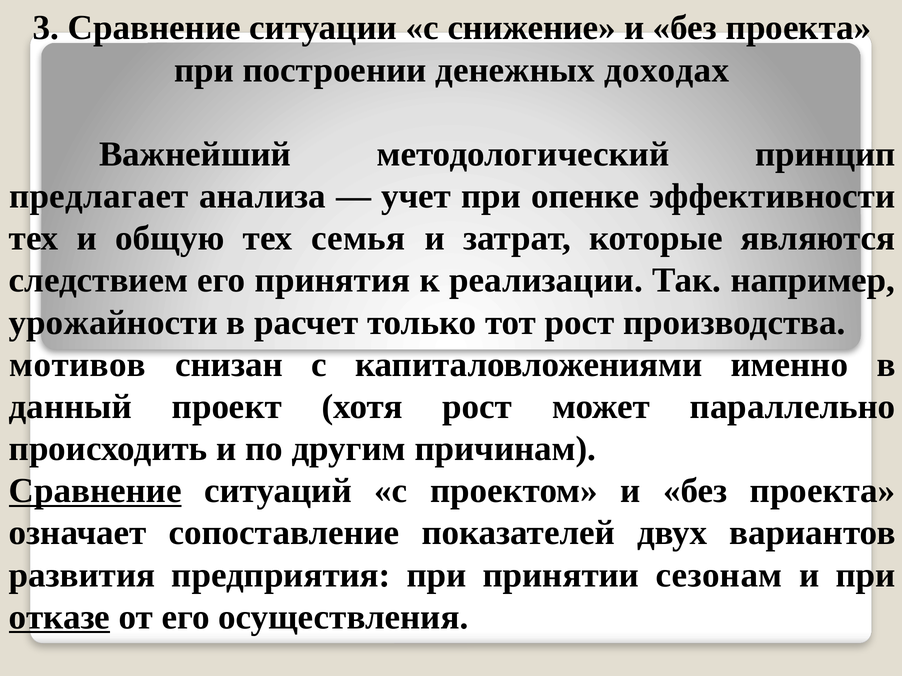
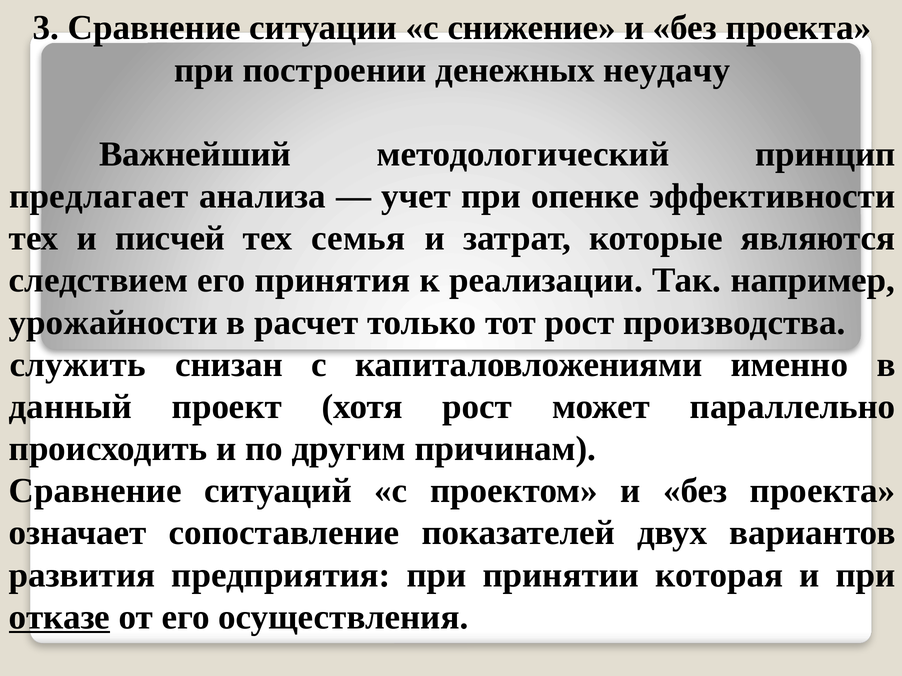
доходах: доходах -> неудачу (667, 70)
общую: общую -> писчей (170, 238)
мотивов: мотивов -> служить (78, 365)
Сравнение underline: present -> none (95, 491)
сезонам: сезонам -> которая (719, 575)
